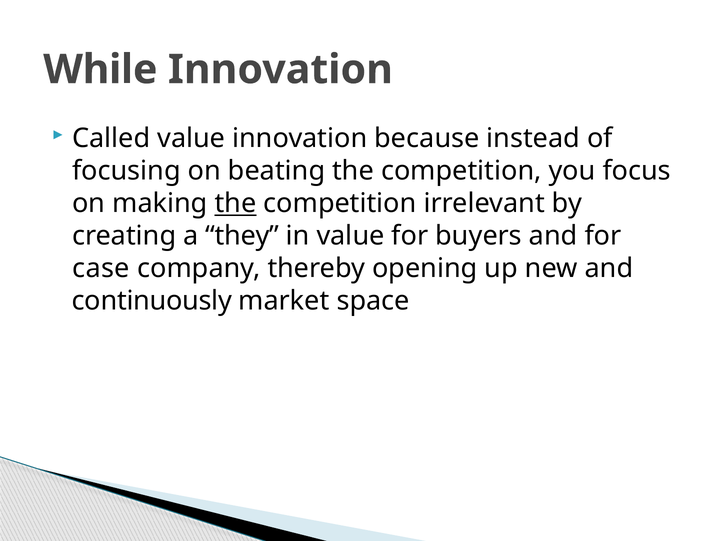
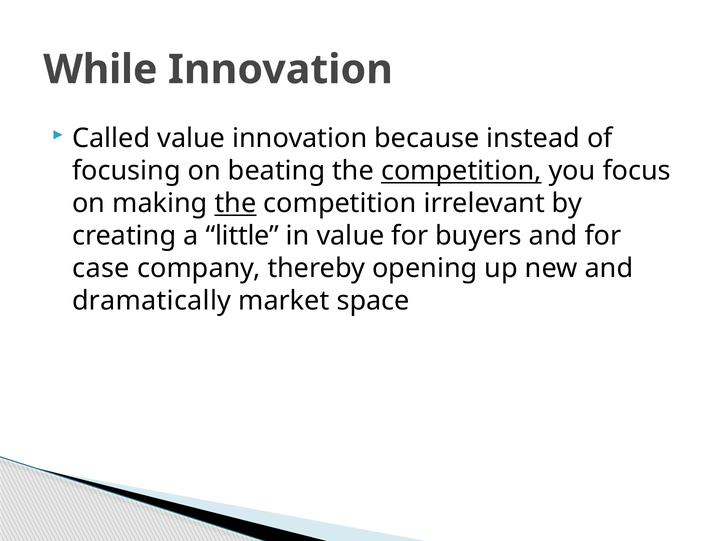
competition underline: none -> present (461, 171)
they: they -> little (242, 236)
continuously: continuously -> dramatically (152, 301)
